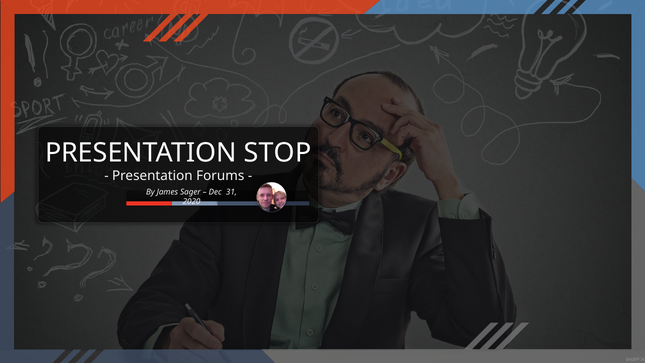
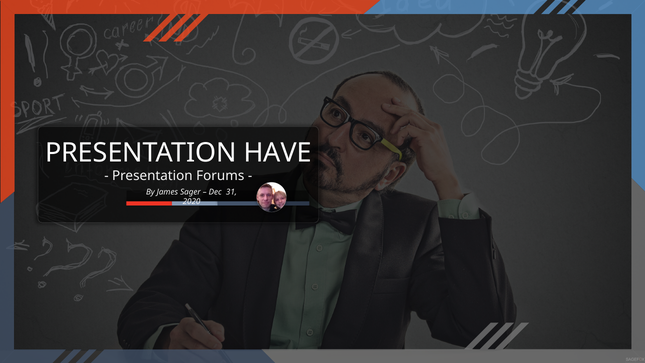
STOP: STOP -> HAVE (278, 153)
